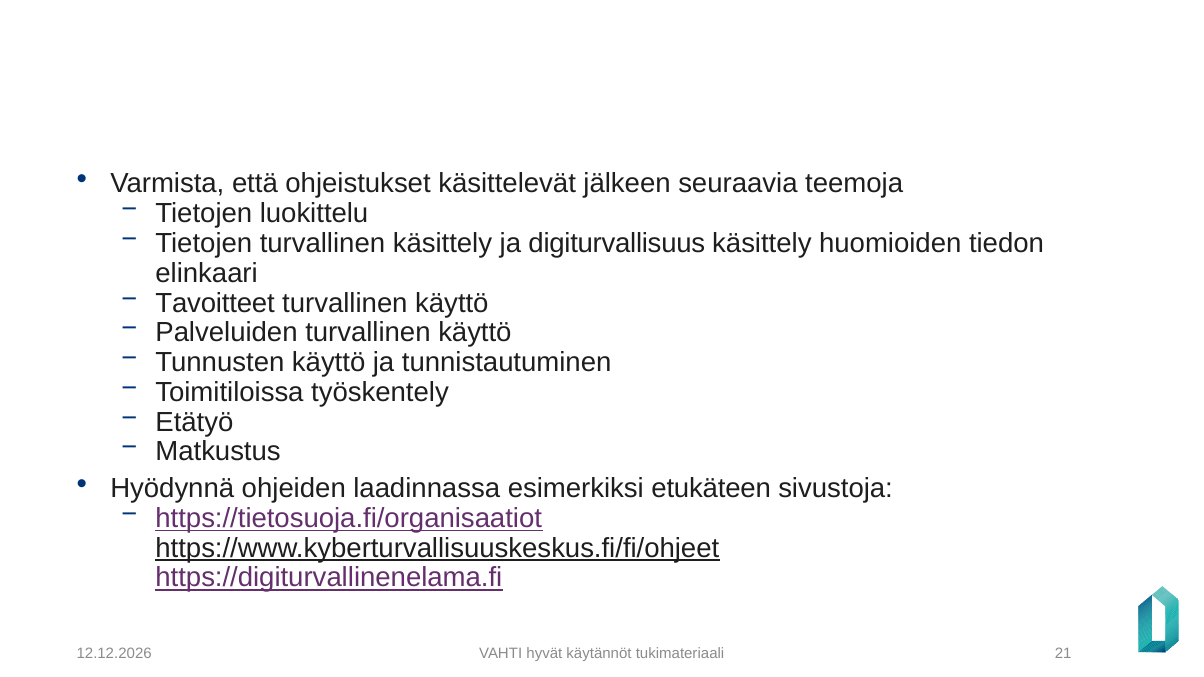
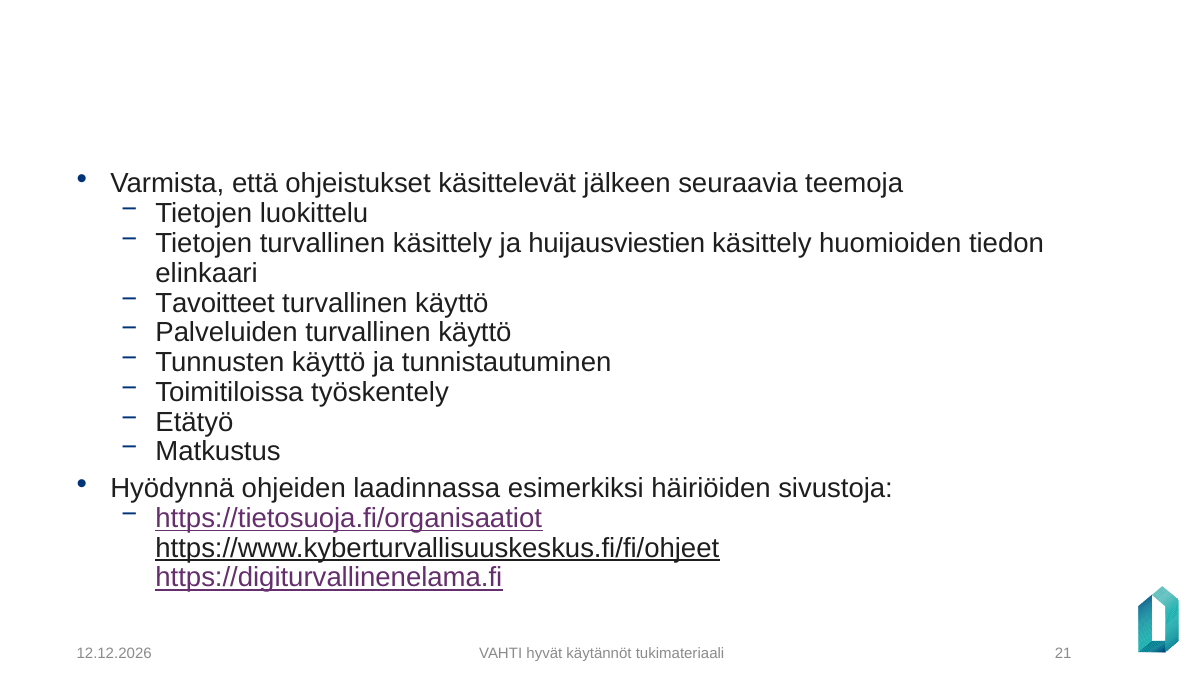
digiturvallisuus: digiturvallisuus -> huijausviestien (617, 243)
etukäteen: etukäteen -> häiriöiden (711, 489)
